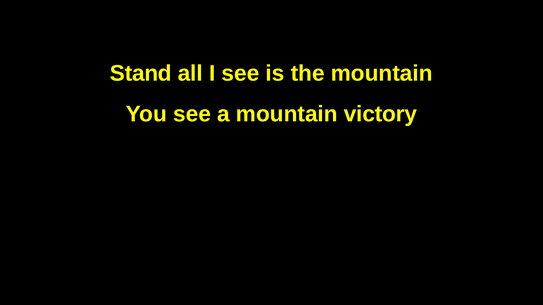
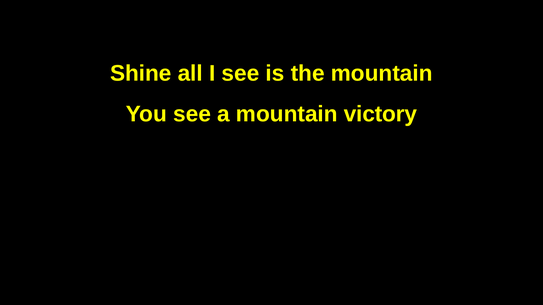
Stand: Stand -> Shine (141, 74)
